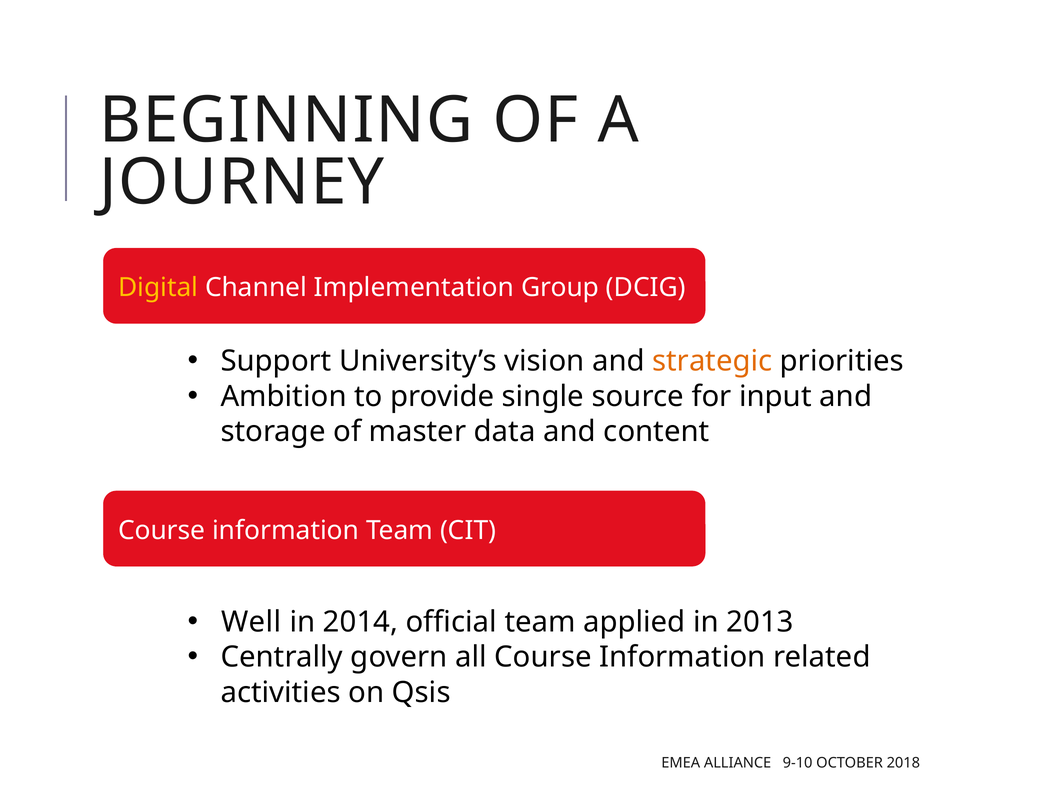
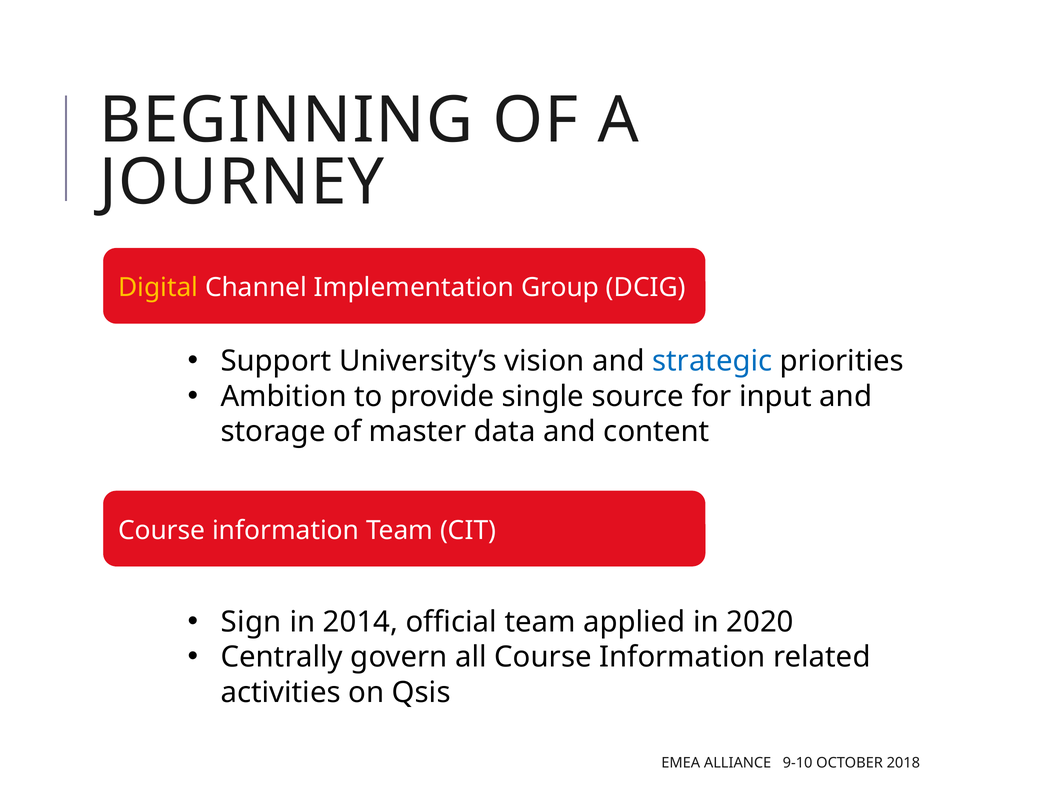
strategic colour: orange -> blue (712, 361)
Well: Well -> Sign (251, 622)
2013: 2013 -> 2020 (760, 622)
